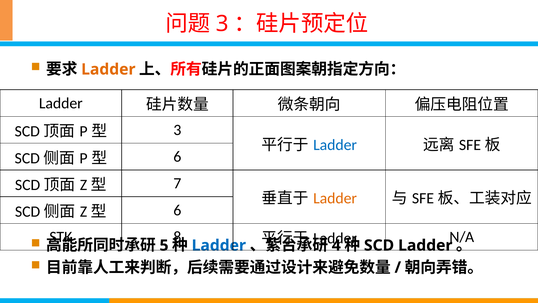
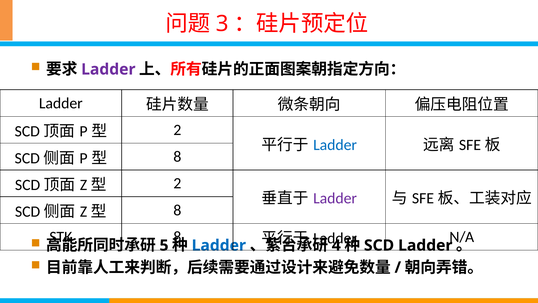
Ladder colour: orange -> purple (108, 69)
3: 3 -> 2 (177, 130)
6: 6 -> 8 (177, 157)
7: 7 -> 2 (177, 183)
Ladder colour: orange -> purple (335, 198)
6: 6 -> 8 (177, 210)
